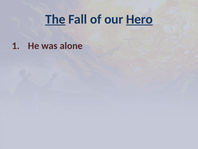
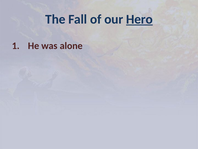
The underline: present -> none (55, 19)
